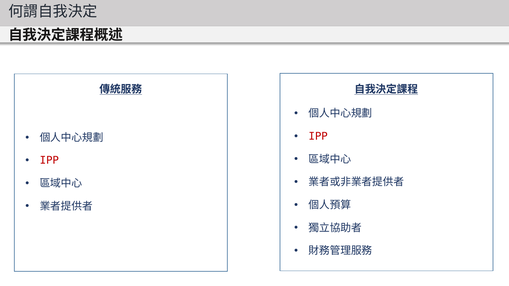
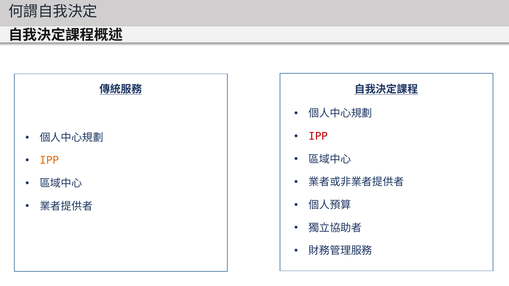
IPP colour: red -> orange (49, 161)
